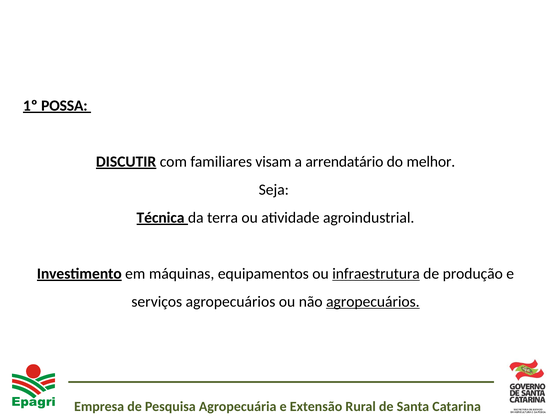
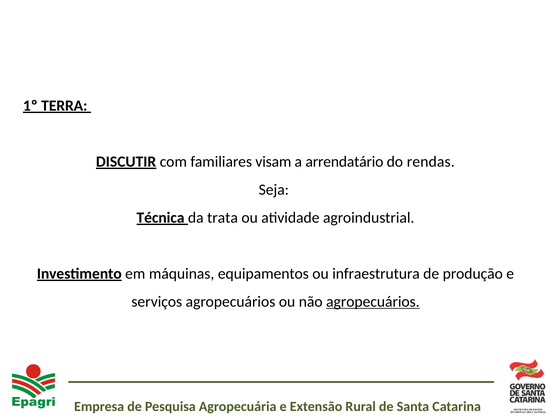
POSSA: POSSA -> TERRA (64, 106)
melhor: melhor -> rendas (431, 162)
terra: terra -> trata (222, 218)
infraestrutura underline: present -> none (376, 274)
